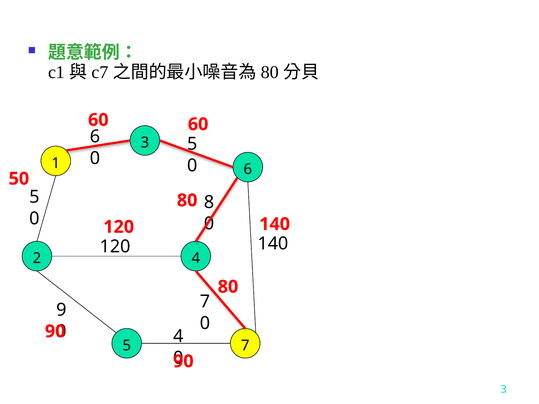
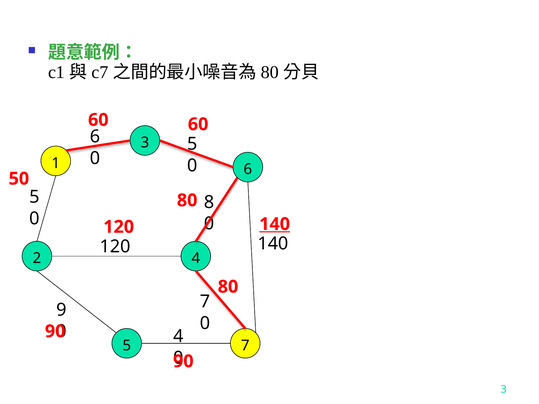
140 underline: none -> present (275, 224)
